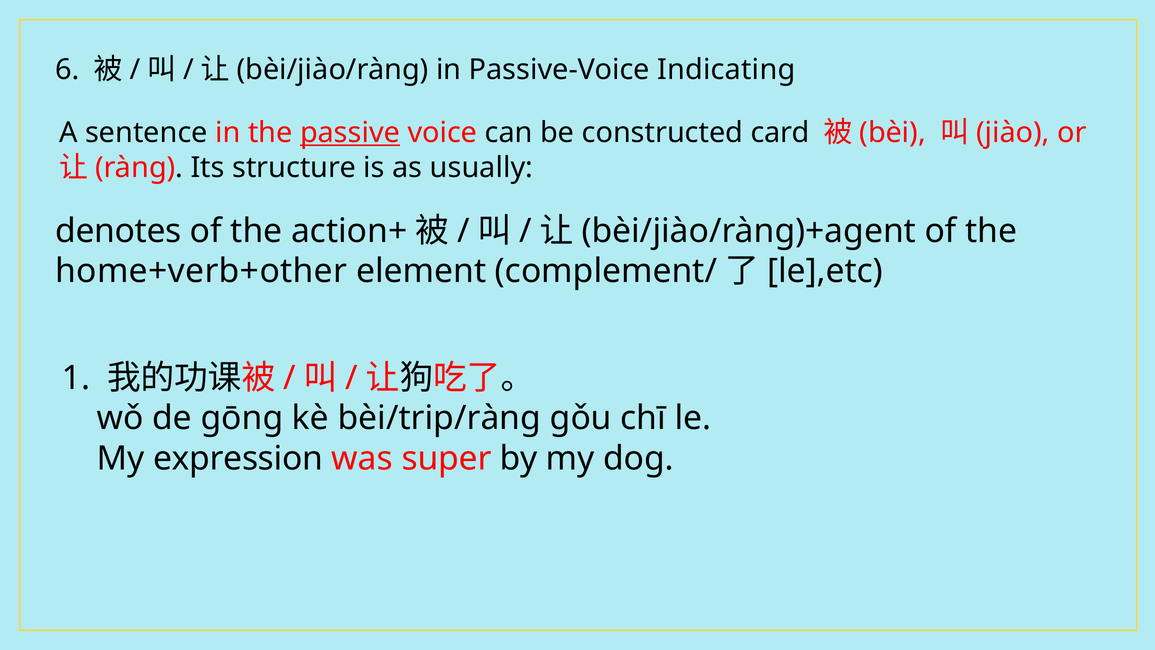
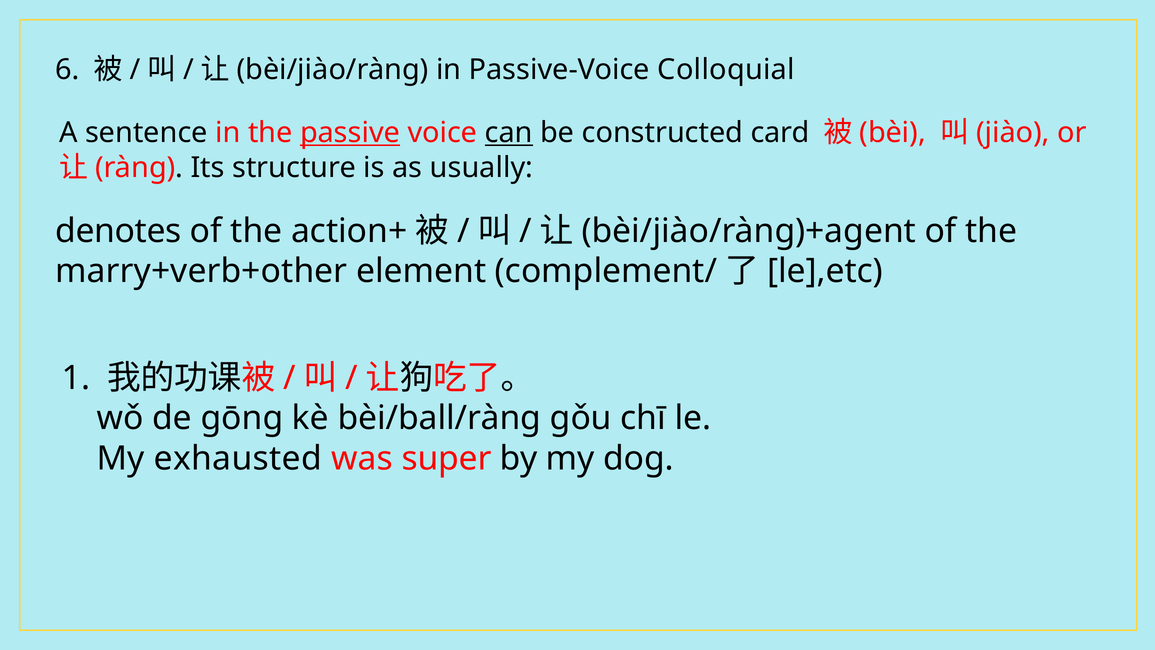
Indicating: Indicating -> Colloquial (726, 70)
can underline: none -> present (509, 133)
home+verb+other: home+verb+other -> marry+verb+other (201, 271)
bèi/trip/ràng: bèi/trip/ràng -> bèi/ball/ràng (439, 418)
expression: expression -> exhausted (238, 459)
